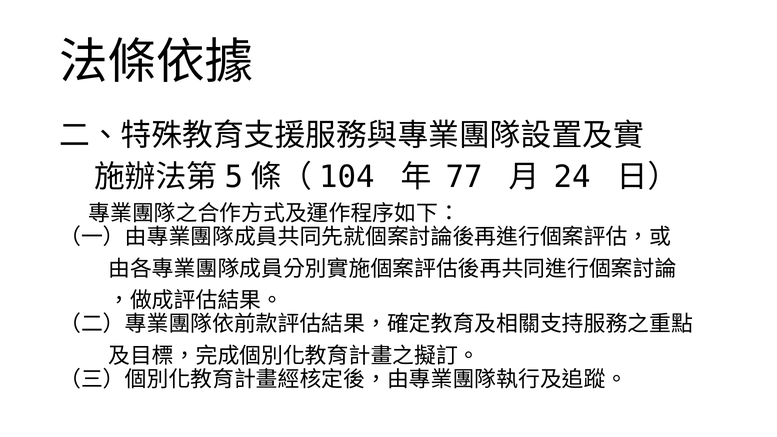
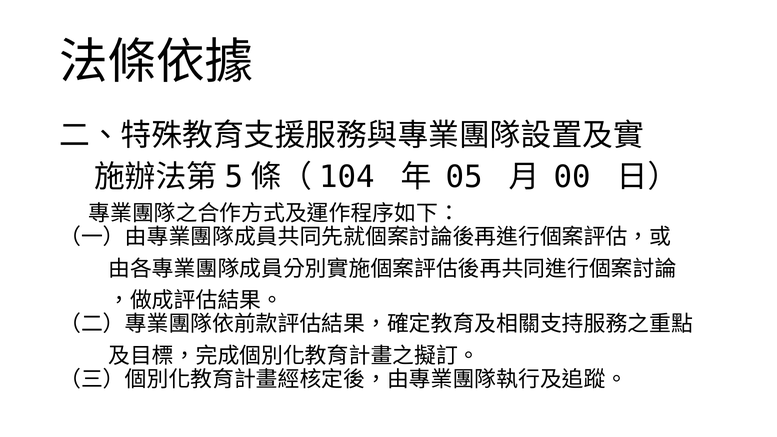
77: 77 -> 05 (464, 177)
24: 24 -> 00 (572, 177)
